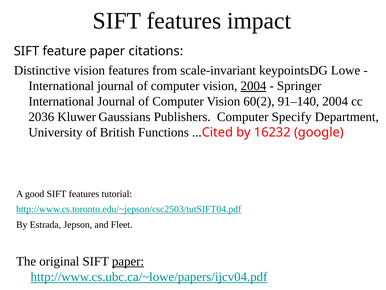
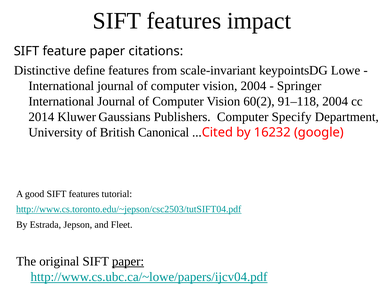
Distinctive vision: vision -> define (89, 70)
2004 underline: present -> none (253, 86)
91–140: 91–140 -> 91–118 (298, 101)
2036: 2036 -> 2014 (41, 117)
Functions: Functions -> Canonical (164, 132)
